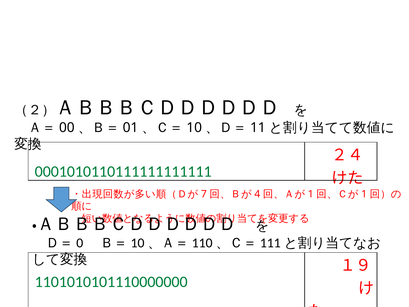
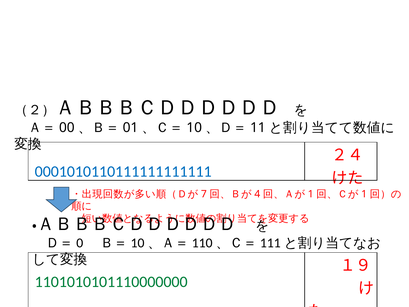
0001010110111111111111 colour: green -> blue (123, 171)
